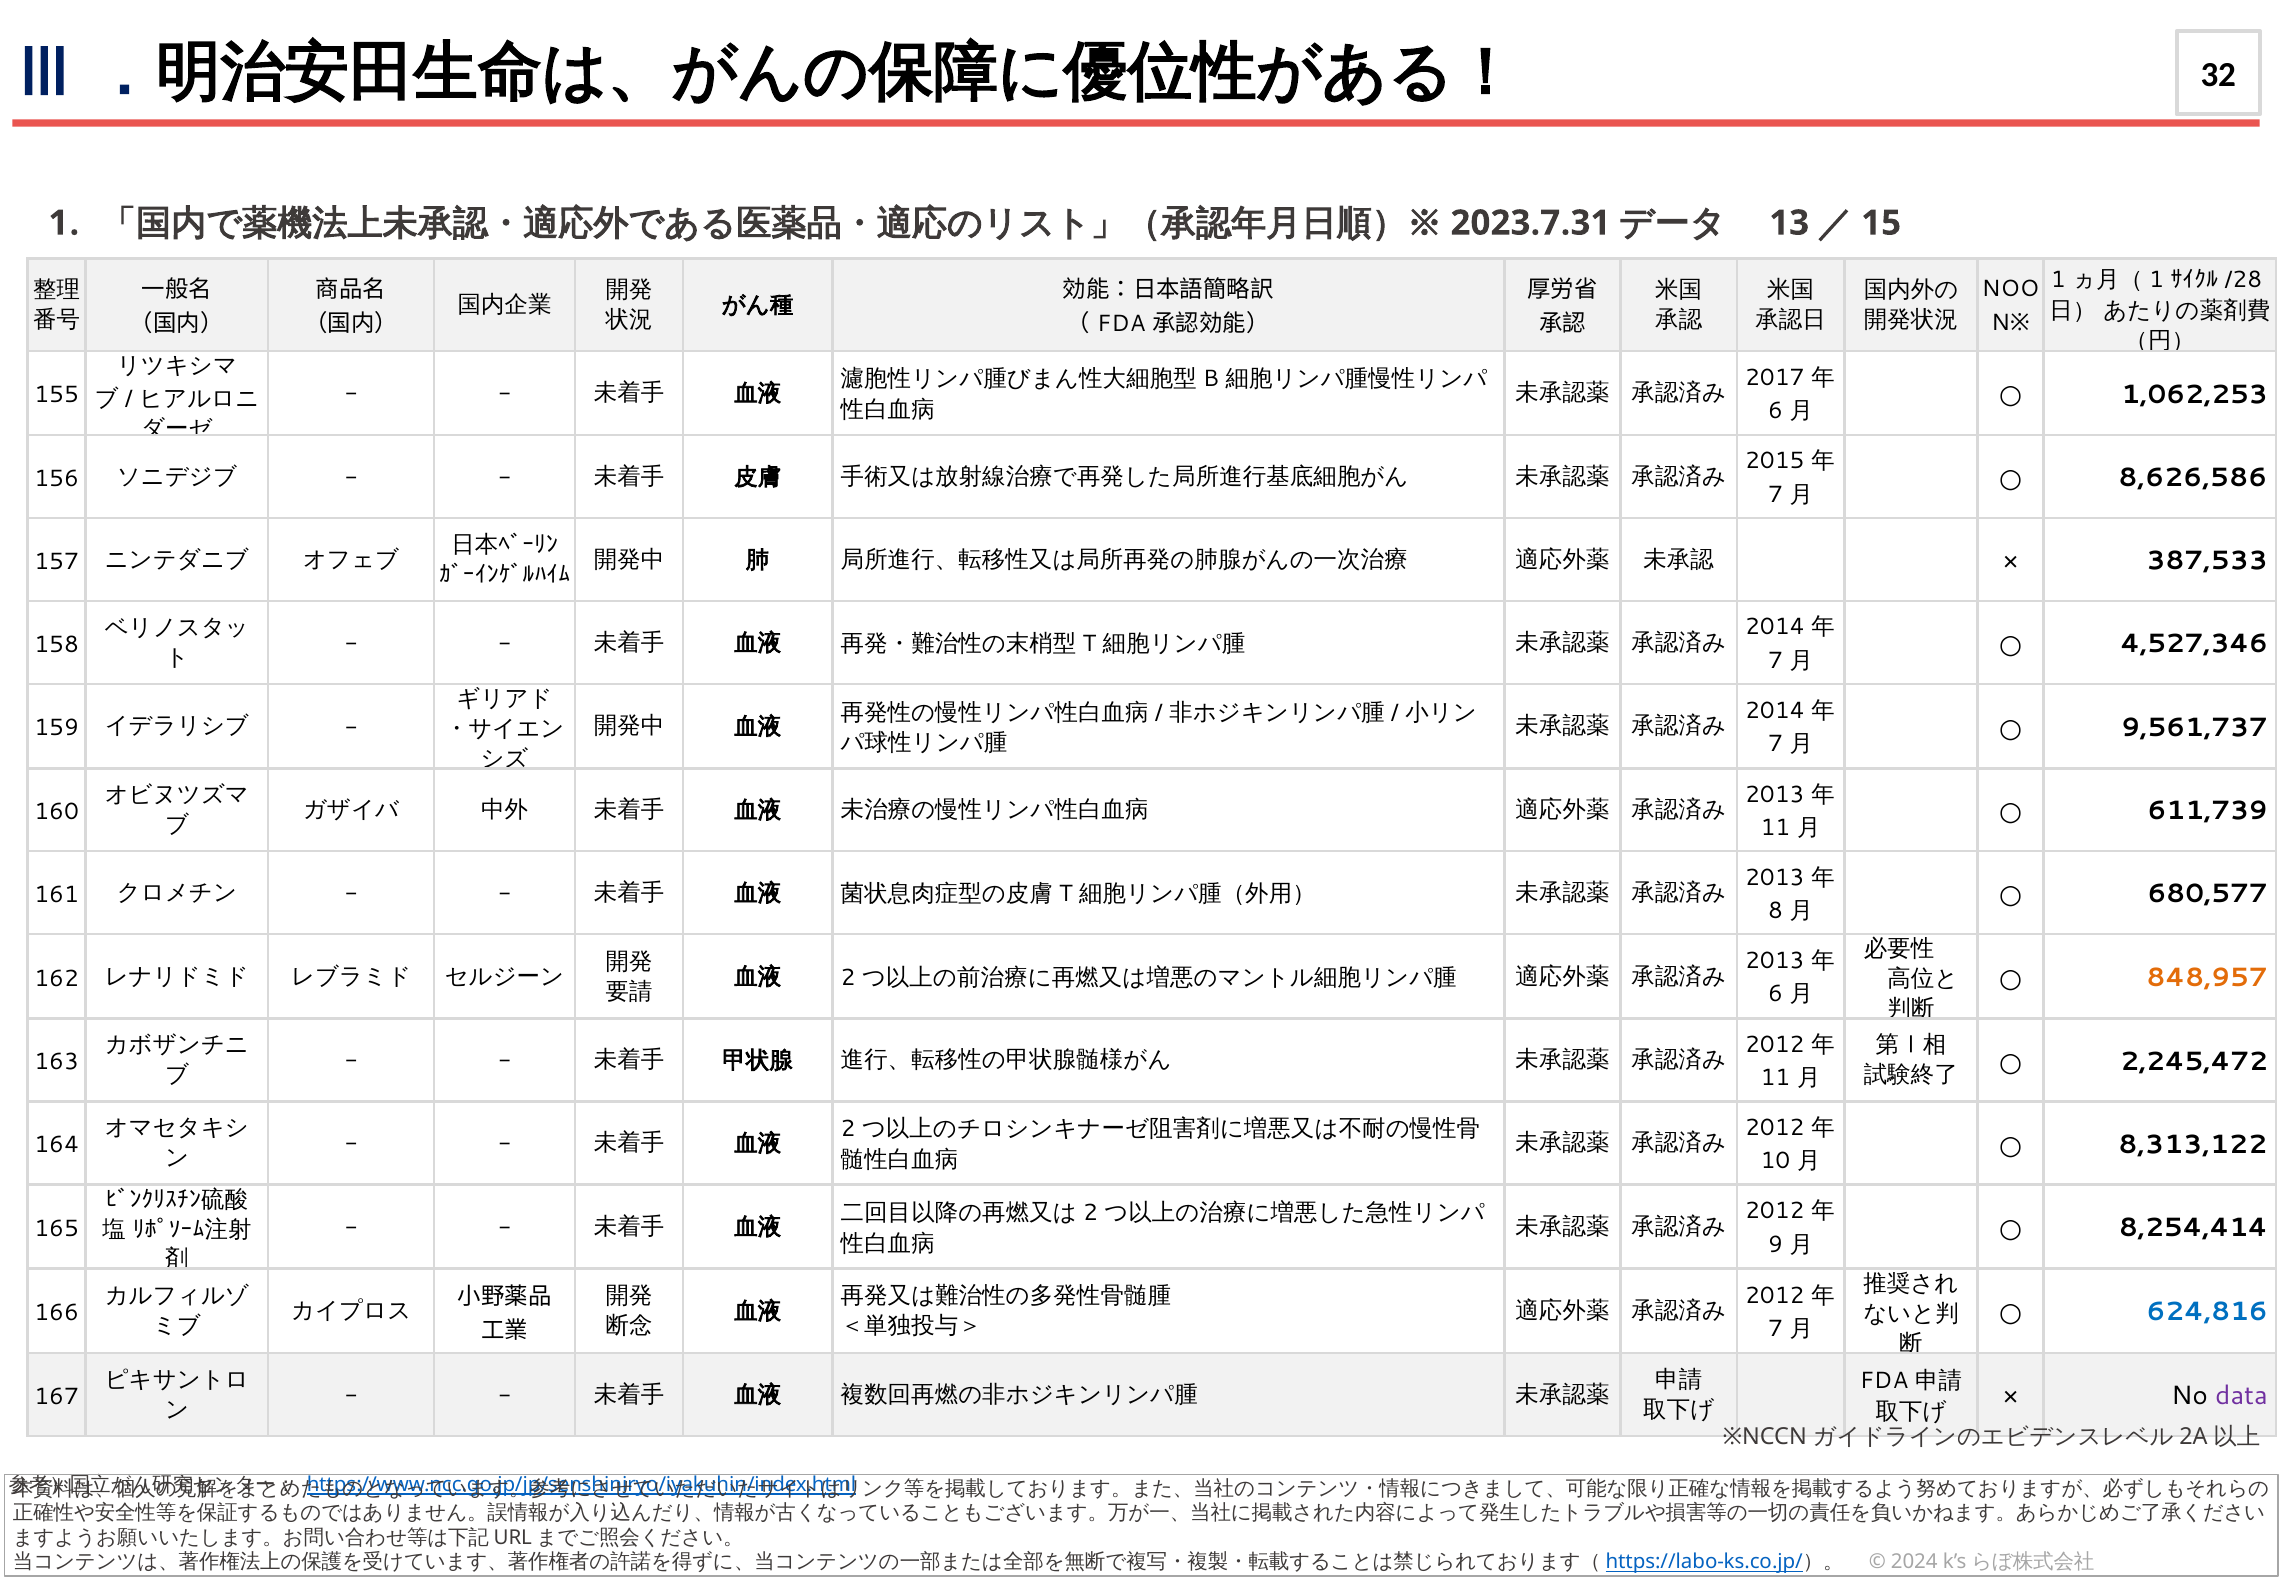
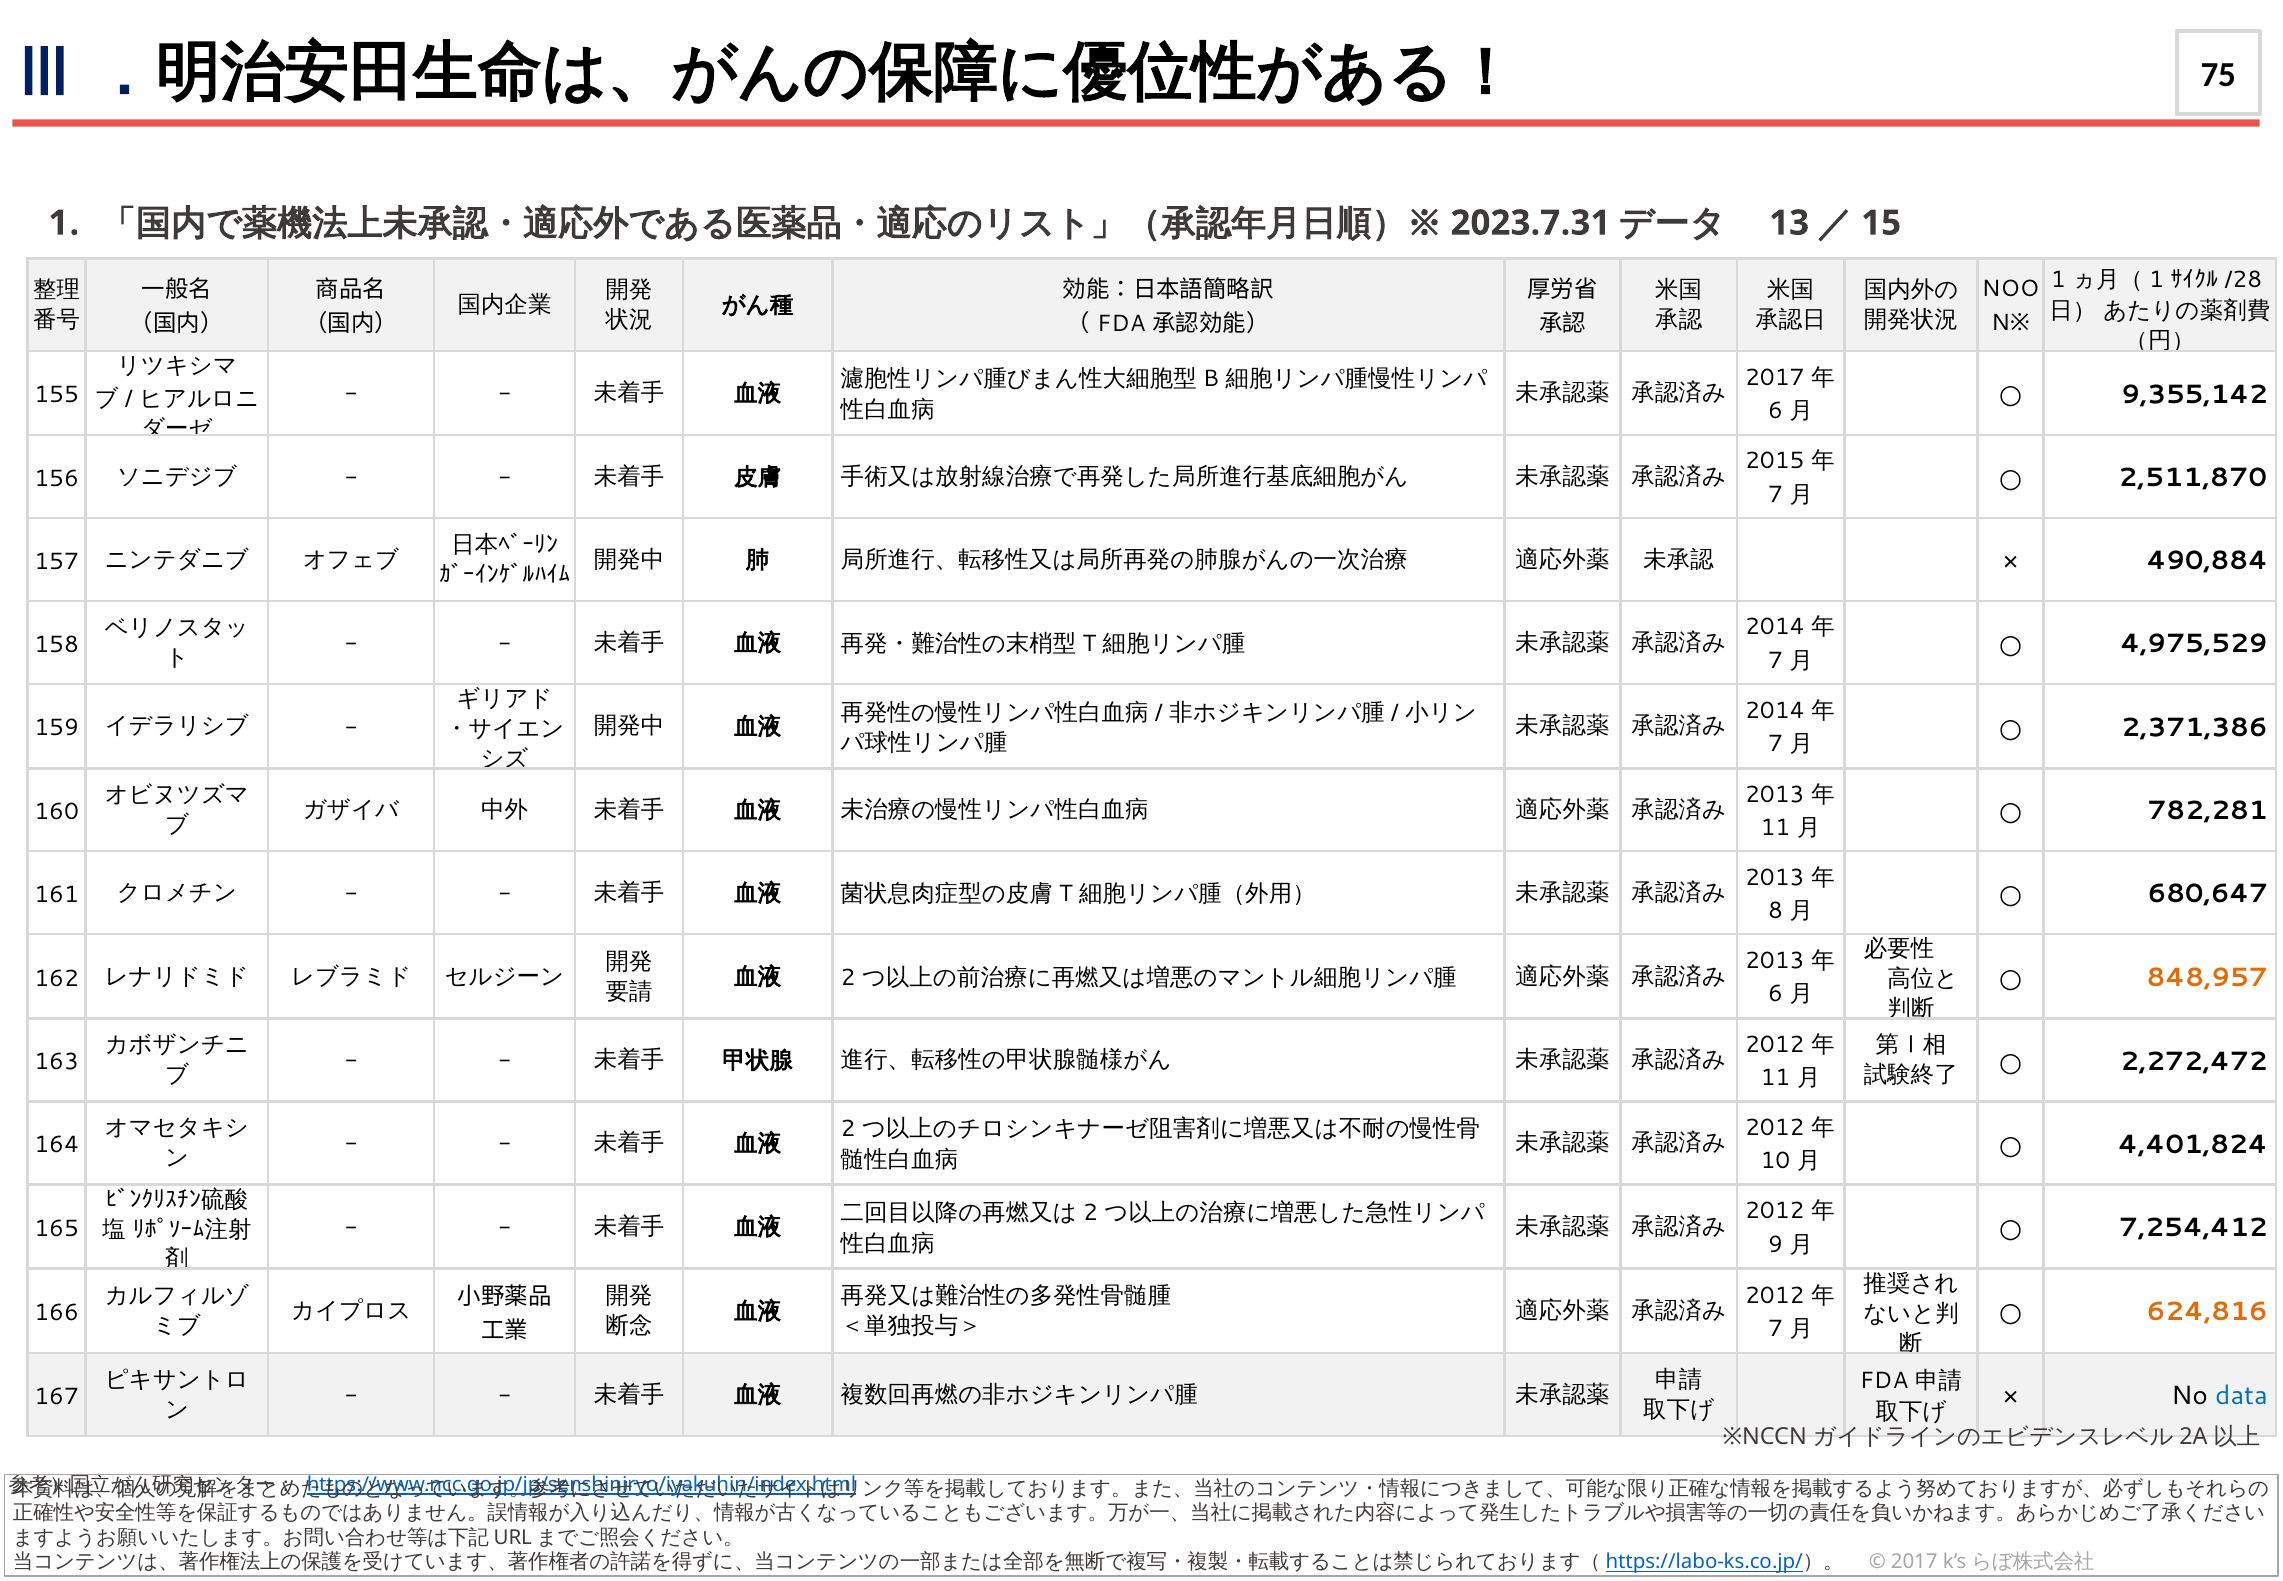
32: 32 -> 75 (2218, 75)
1,062,253: 1,062,253 -> 9,355,142 (2195, 394)
8,626,586: 8,626,586 -> 2,511,870 (2193, 478)
387,533: 387,533 -> 490,884 (2207, 561)
4,527,346: 4,527,346 -> 4,975,529 (2194, 644)
9,561,737: 9,561,737 -> 2,371,386 (2195, 727)
611,739: 611,739 -> 782,281 (2208, 811)
680,577: 680,577 -> 680,647 (2208, 894)
2,245,472: 2,245,472 -> 2,272,472 (2194, 1061)
8,313,122: 8,313,122 -> 4,401,824 (2193, 1144)
8,254,414: 8,254,414 -> 7,254,412 (2193, 1228)
624,816 colour: blue -> orange (2207, 1312)
data colour: purple -> blue (2242, 1395)
2024: 2024 -> 2017 (1914, 1562)
